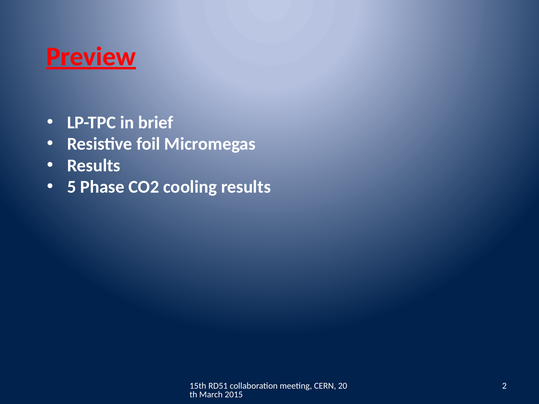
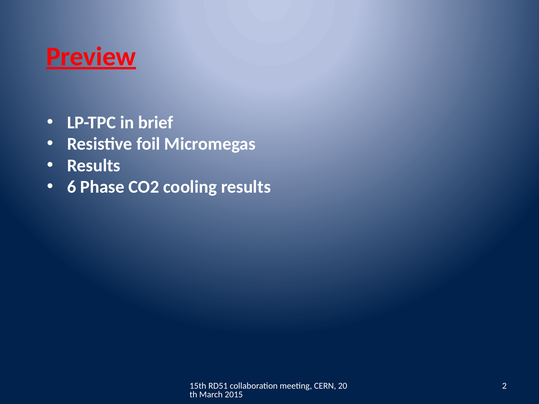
5: 5 -> 6 (72, 187)
